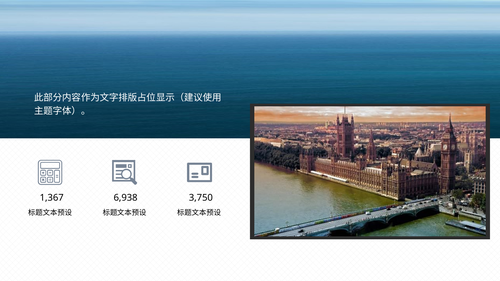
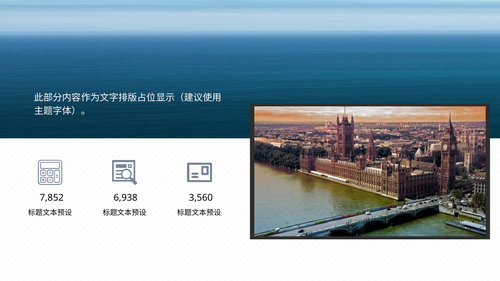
1,367: 1,367 -> 7,852 (52, 198)
3,750: 3,750 -> 3,560 (201, 198)
